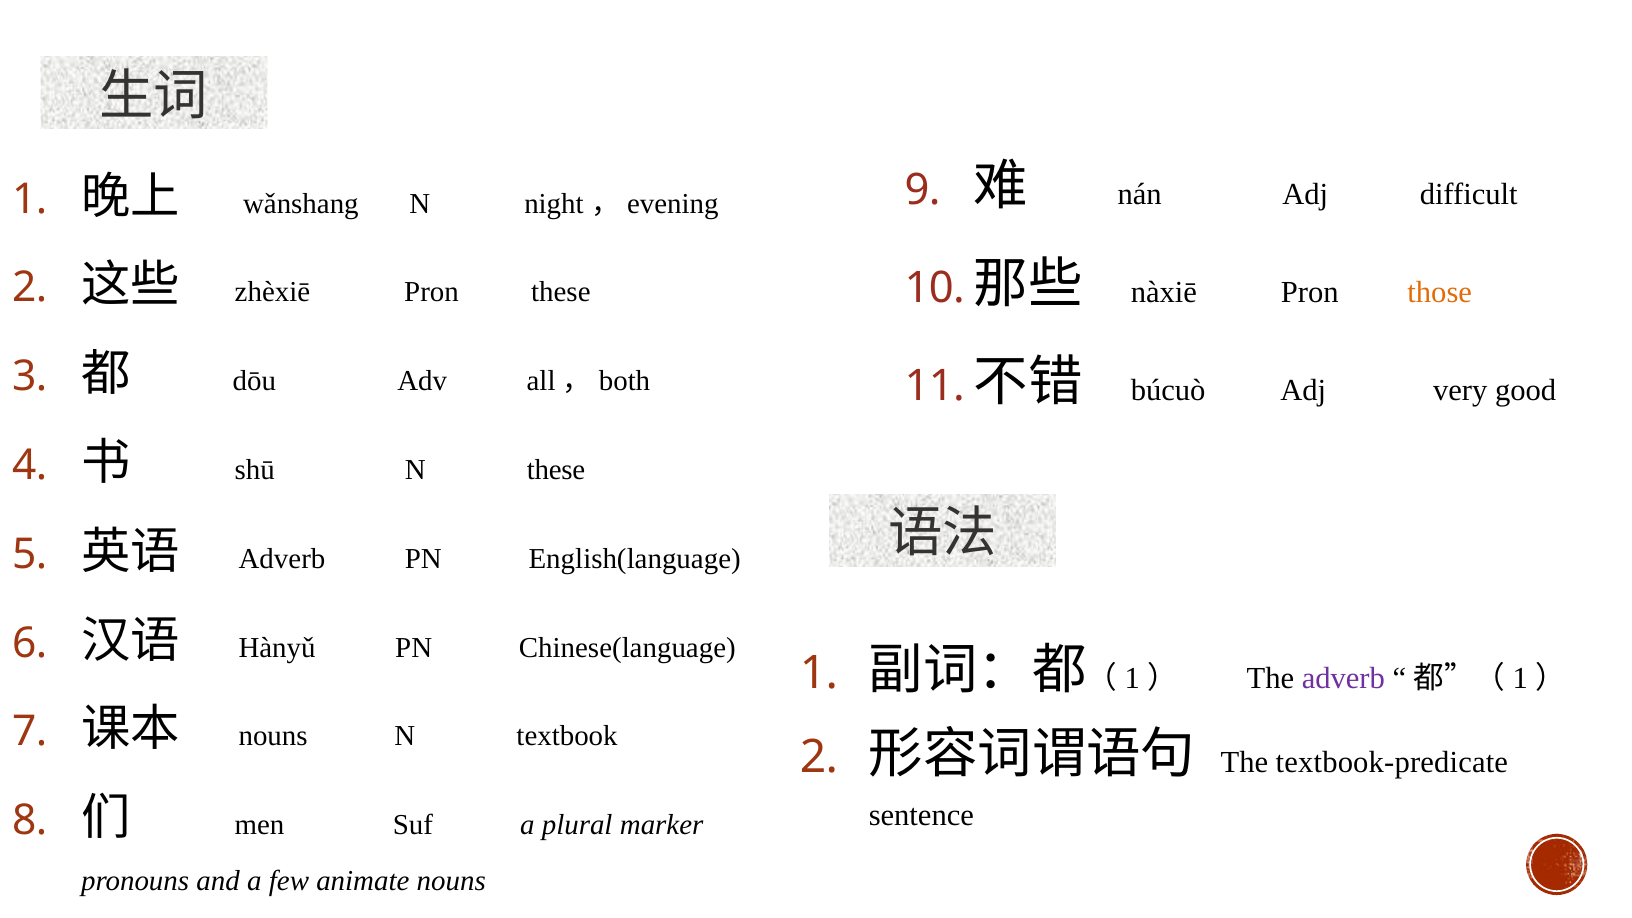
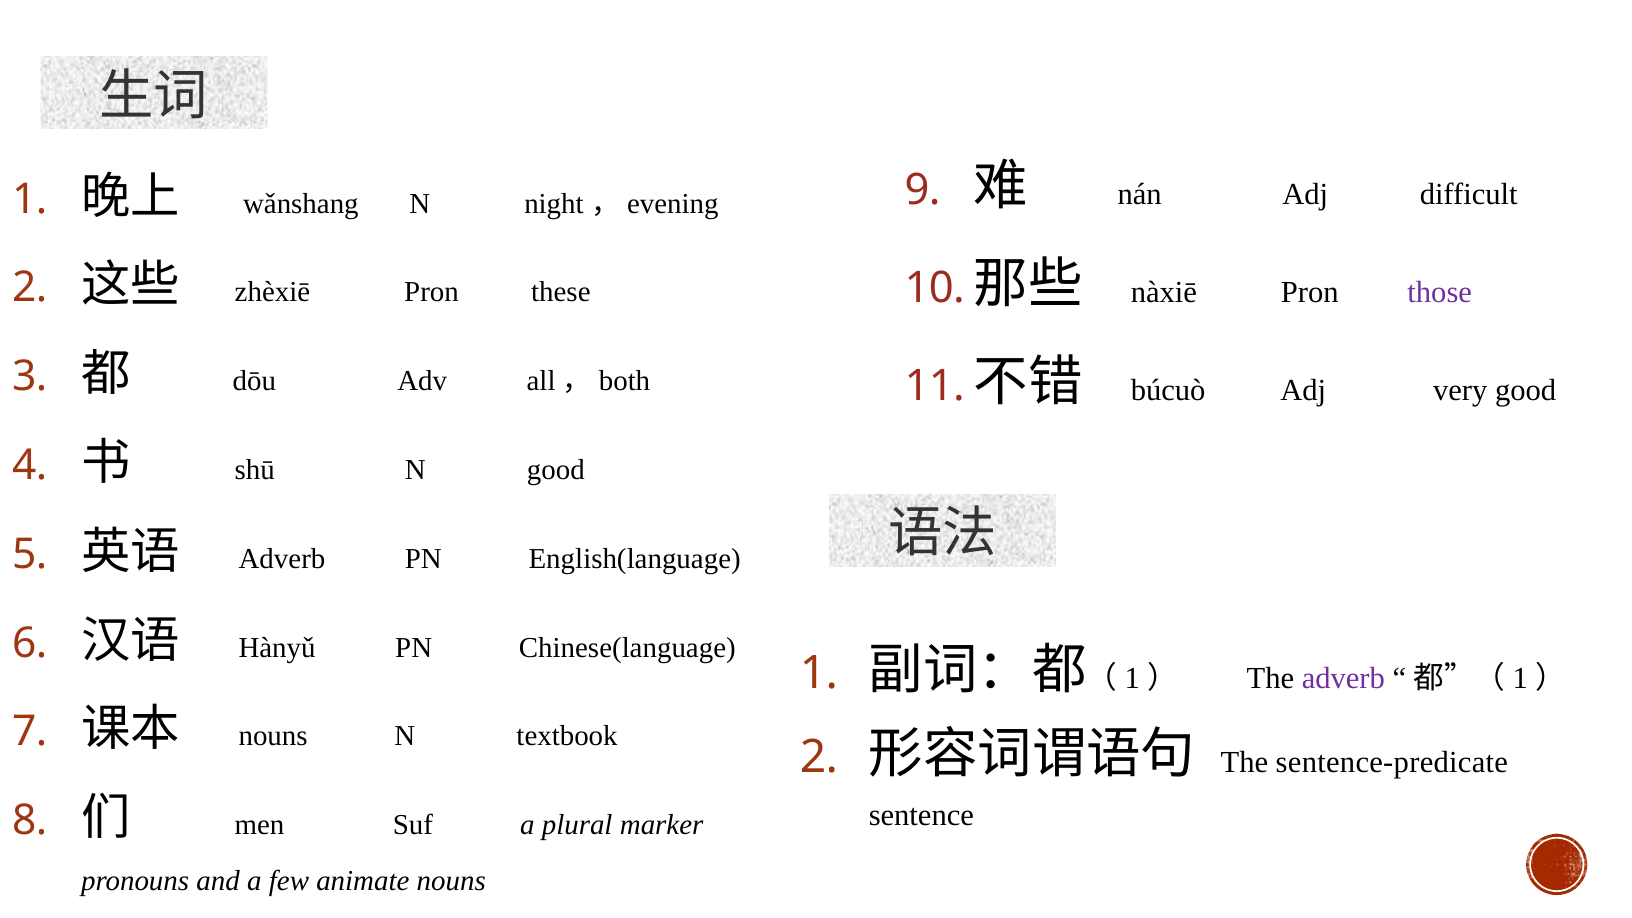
those colour: orange -> purple (1440, 293)
N these: these -> good (556, 470)
textbook-predicate: textbook-predicate -> sentence-predicate (1392, 763)
